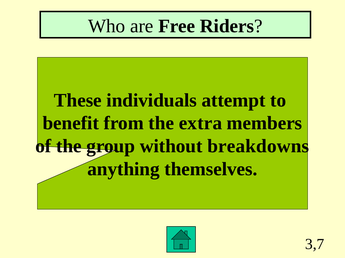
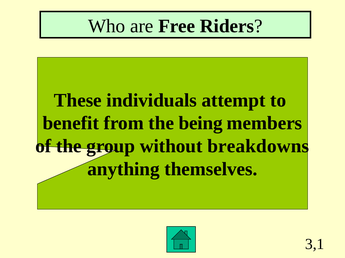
extra: extra -> being (201, 124)
3,7: 3,7 -> 3,1 (315, 245)
